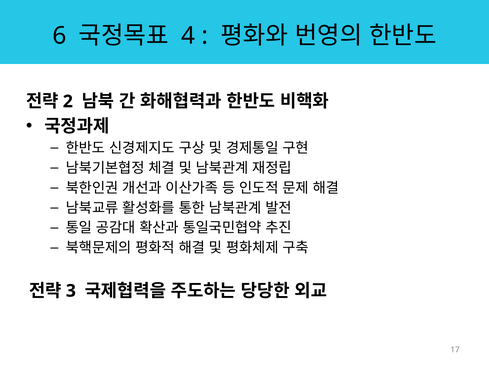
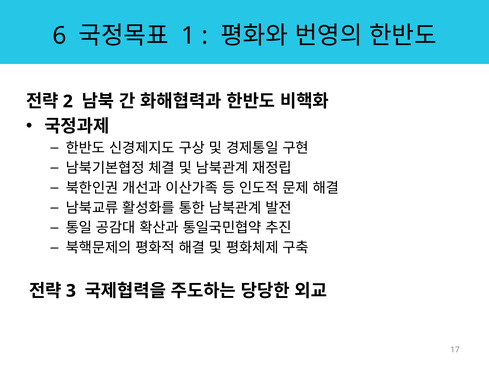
4: 4 -> 1 (188, 36)
